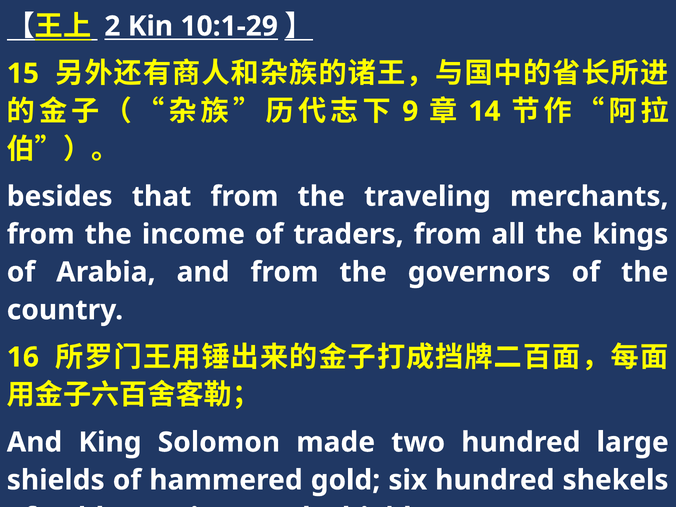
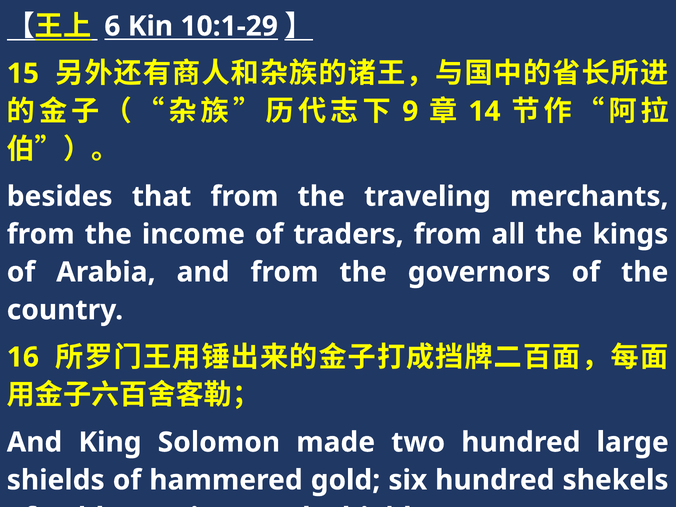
2: 2 -> 6 (112, 26)
